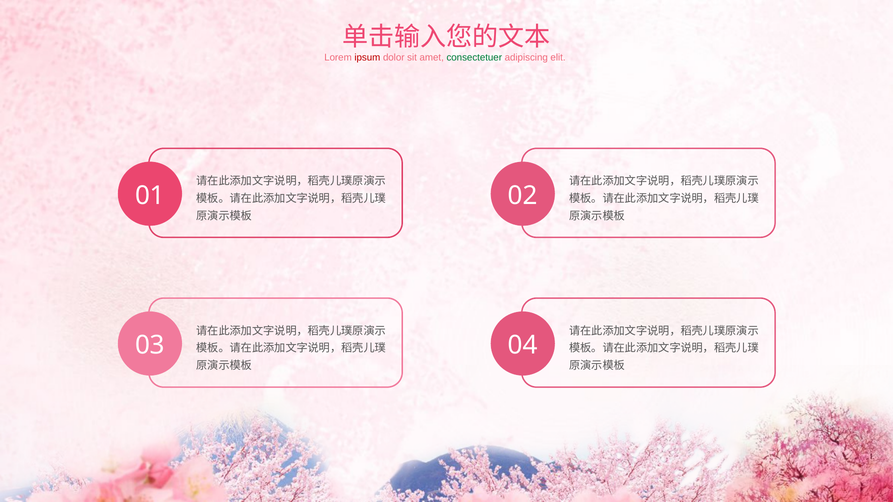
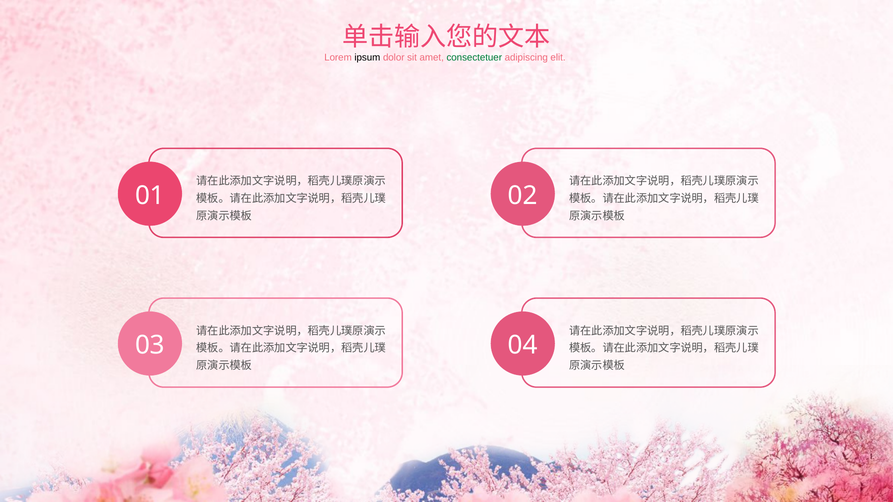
ipsum colour: red -> black (367, 57)
